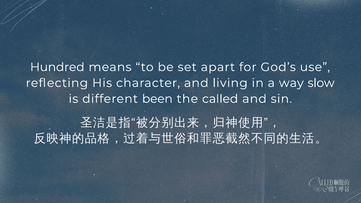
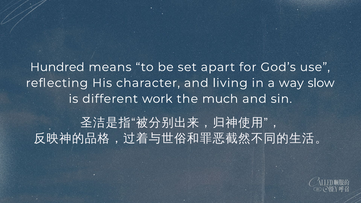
been: been -> work (157, 99)
called: called -> much (220, 99)
